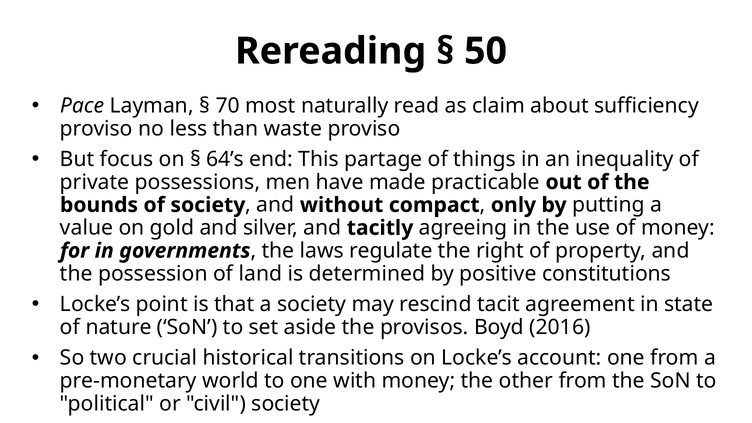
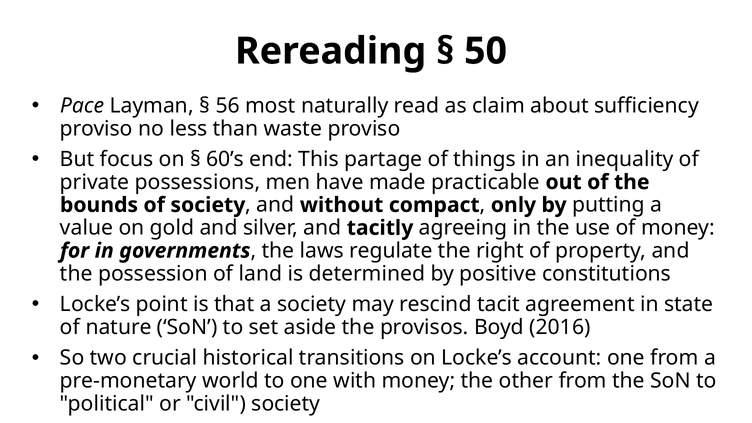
70: 70 -> 56 (228, 106)
64’s: 64’s -> 60’s (225, 159)
